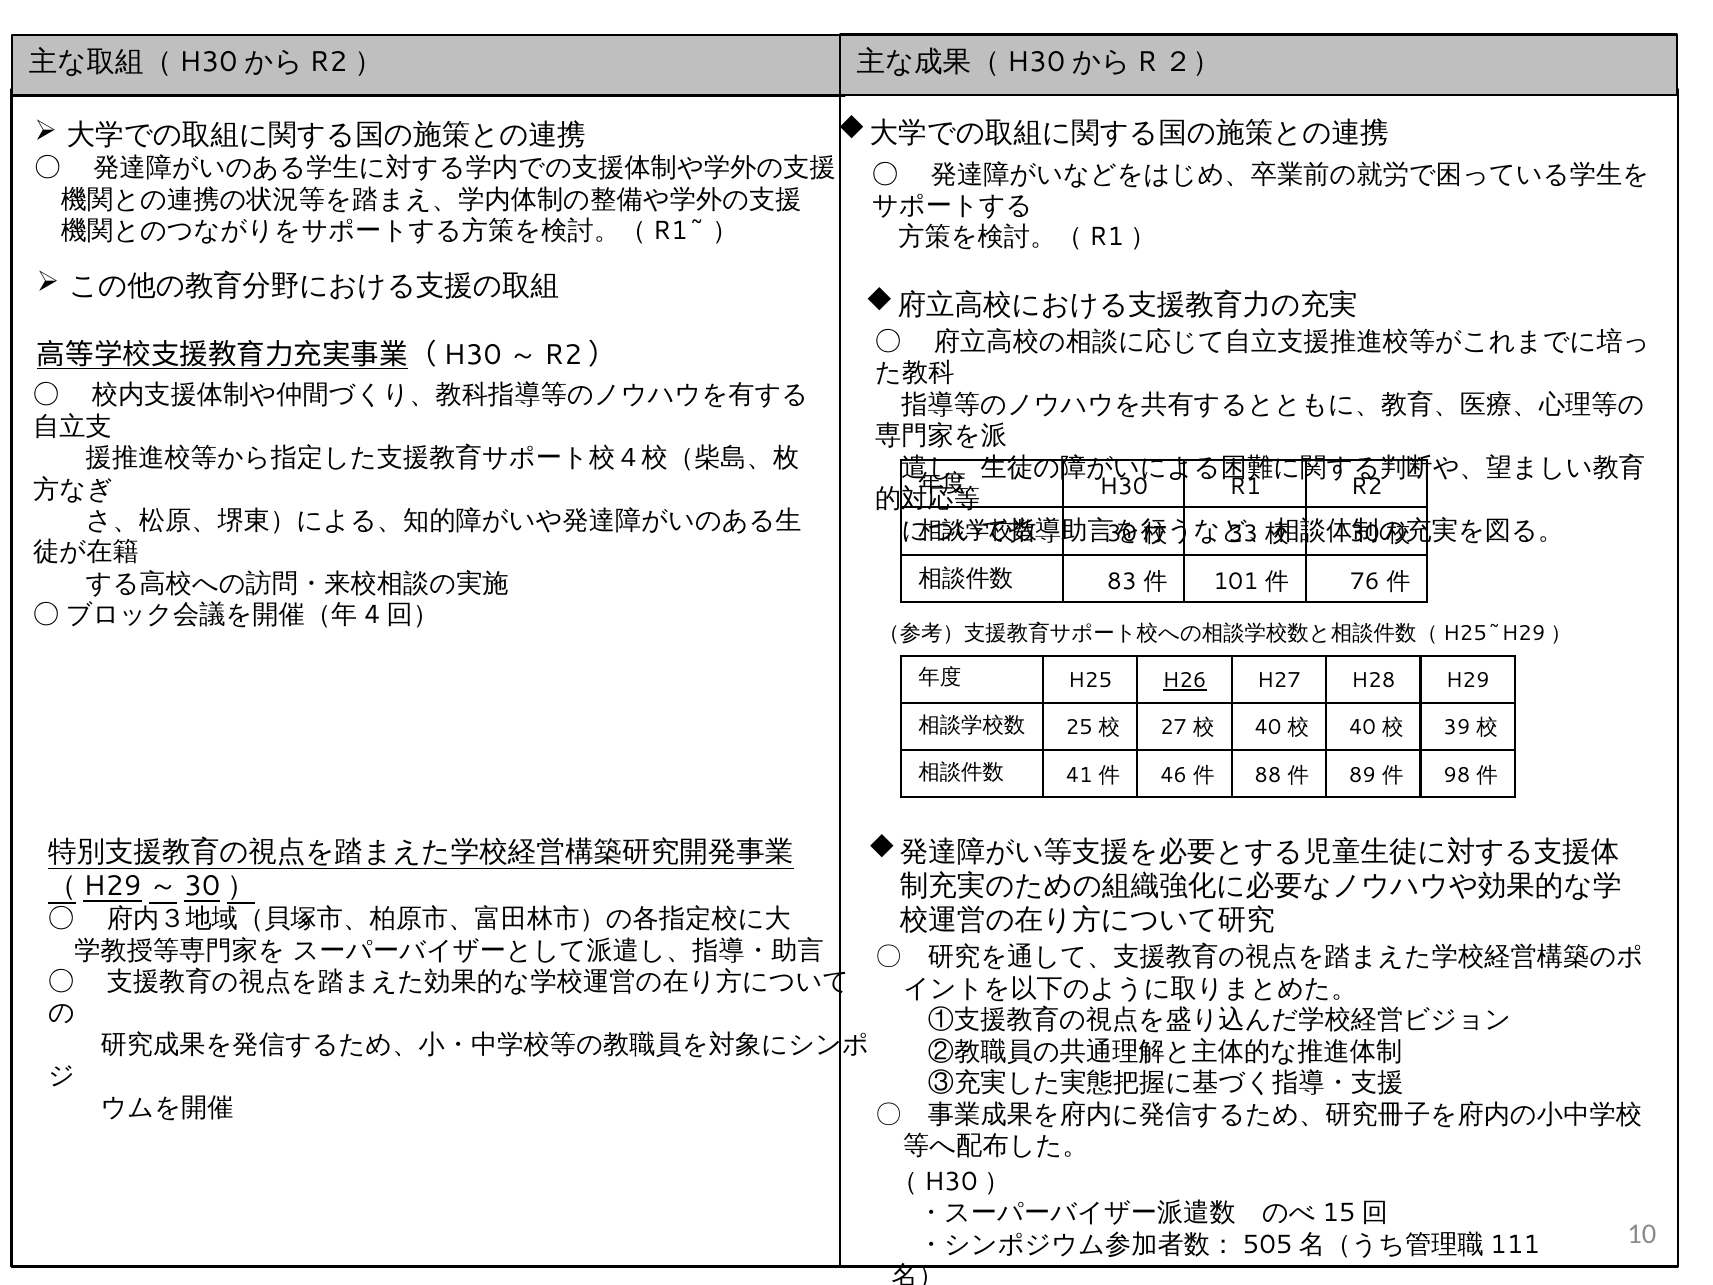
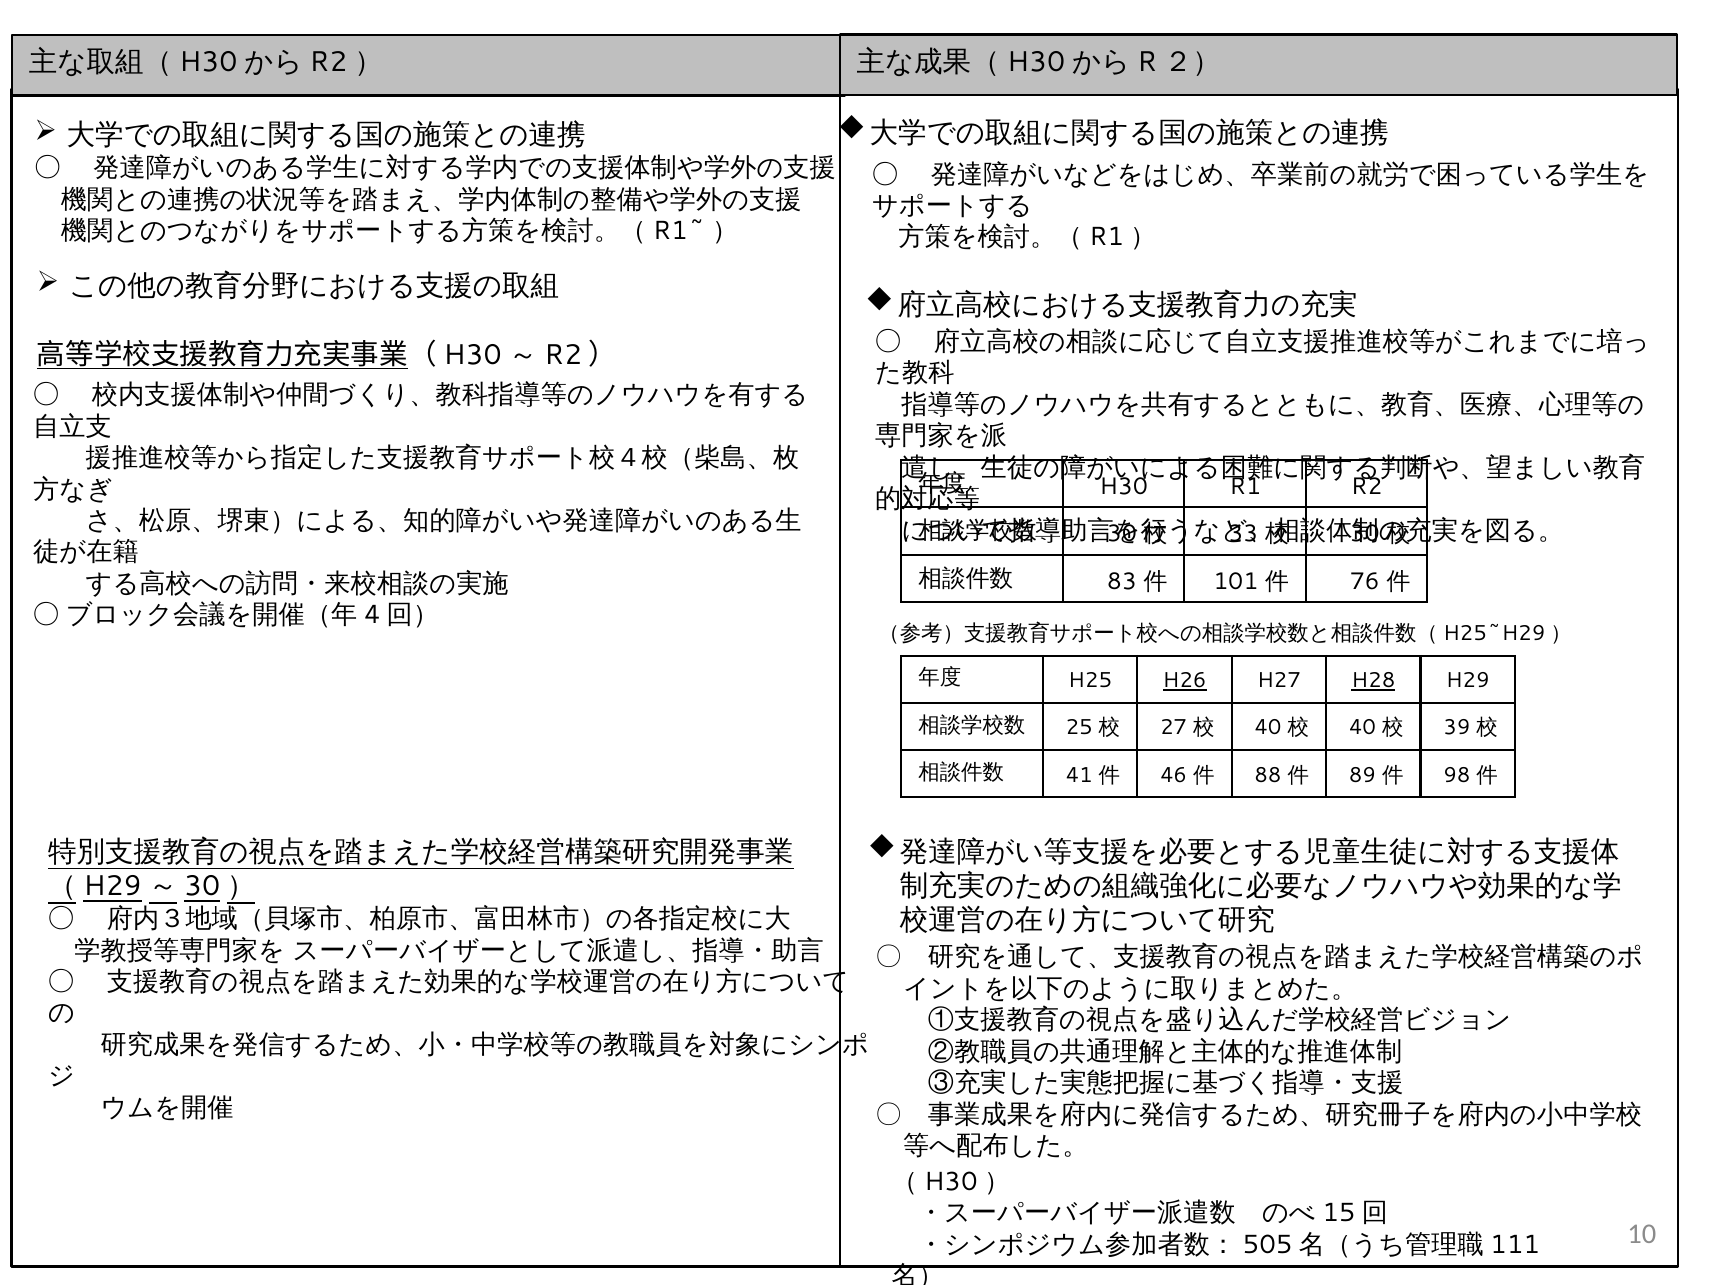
H28 underline: none -> present (1373, 681)
